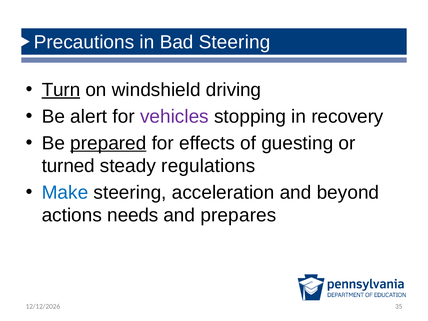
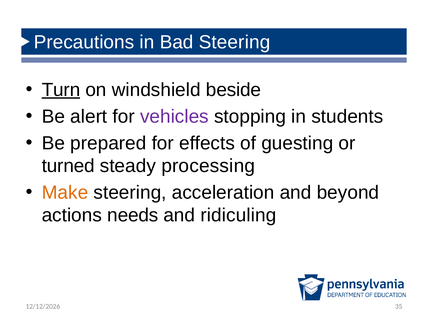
driving: driving -> beside (234, 90)
recovery: recovery -> students (347, 116)
prepared underline: present -> none (108, 143)
regulations: regulations -> processing (208, 166)
Make colour: blue -> orange (65, 193)
prepares: prepares -> ridiculing (238, 215)
